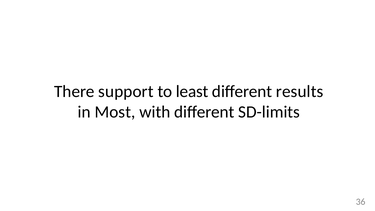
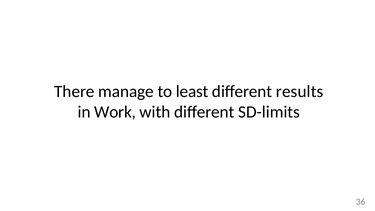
support: support -> manage (126, 91)
Most: Most -> Work (115, 112)
